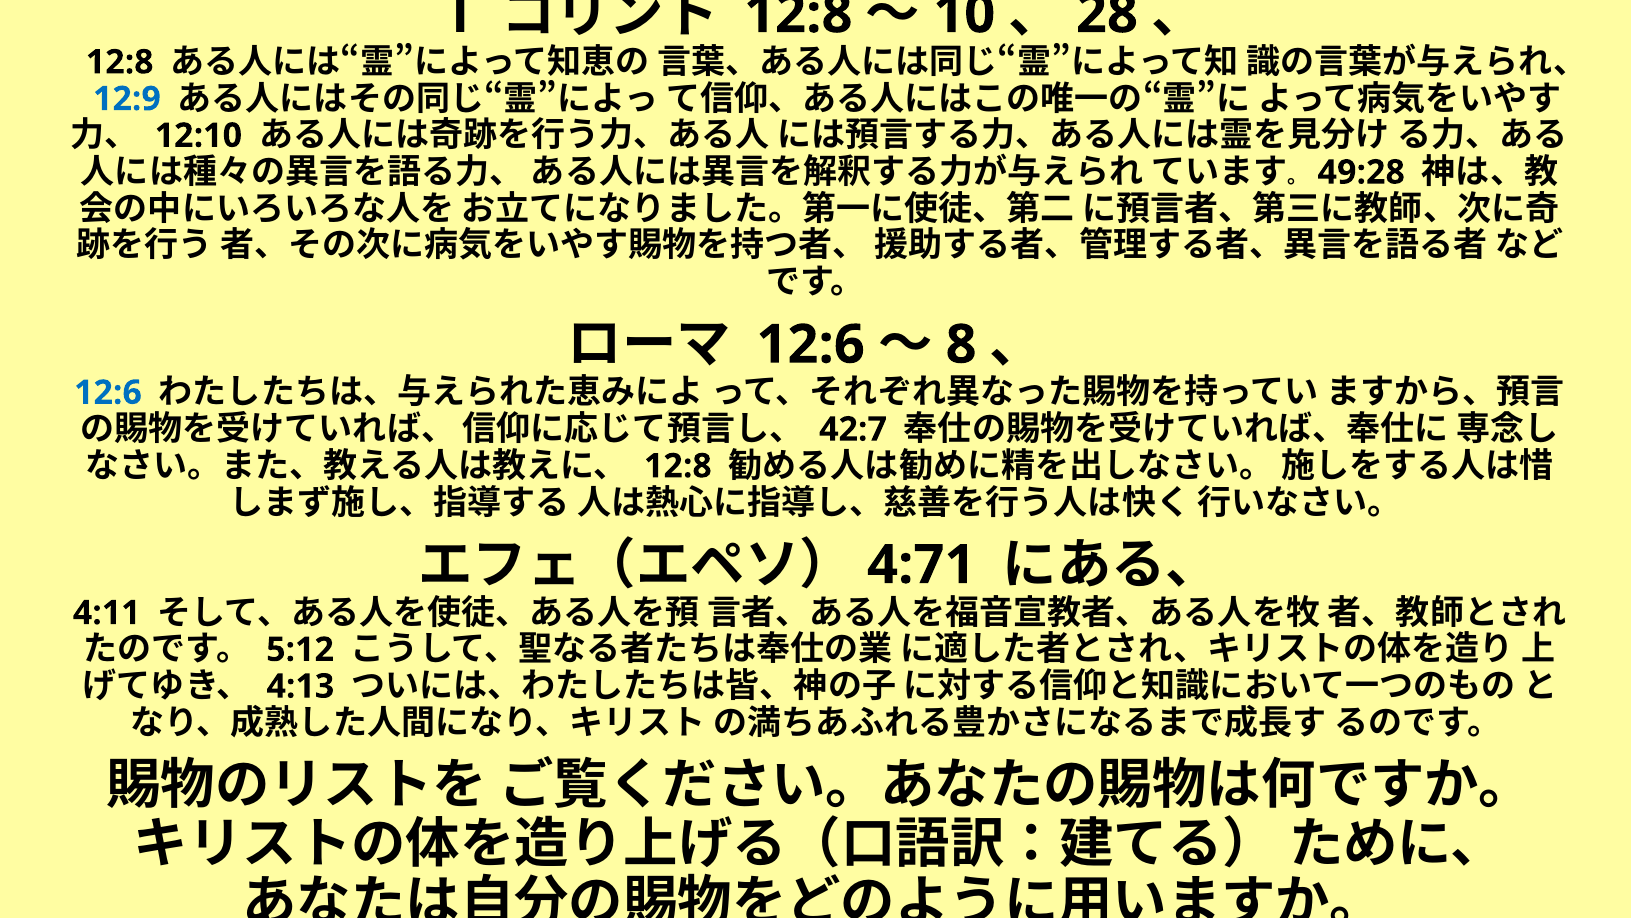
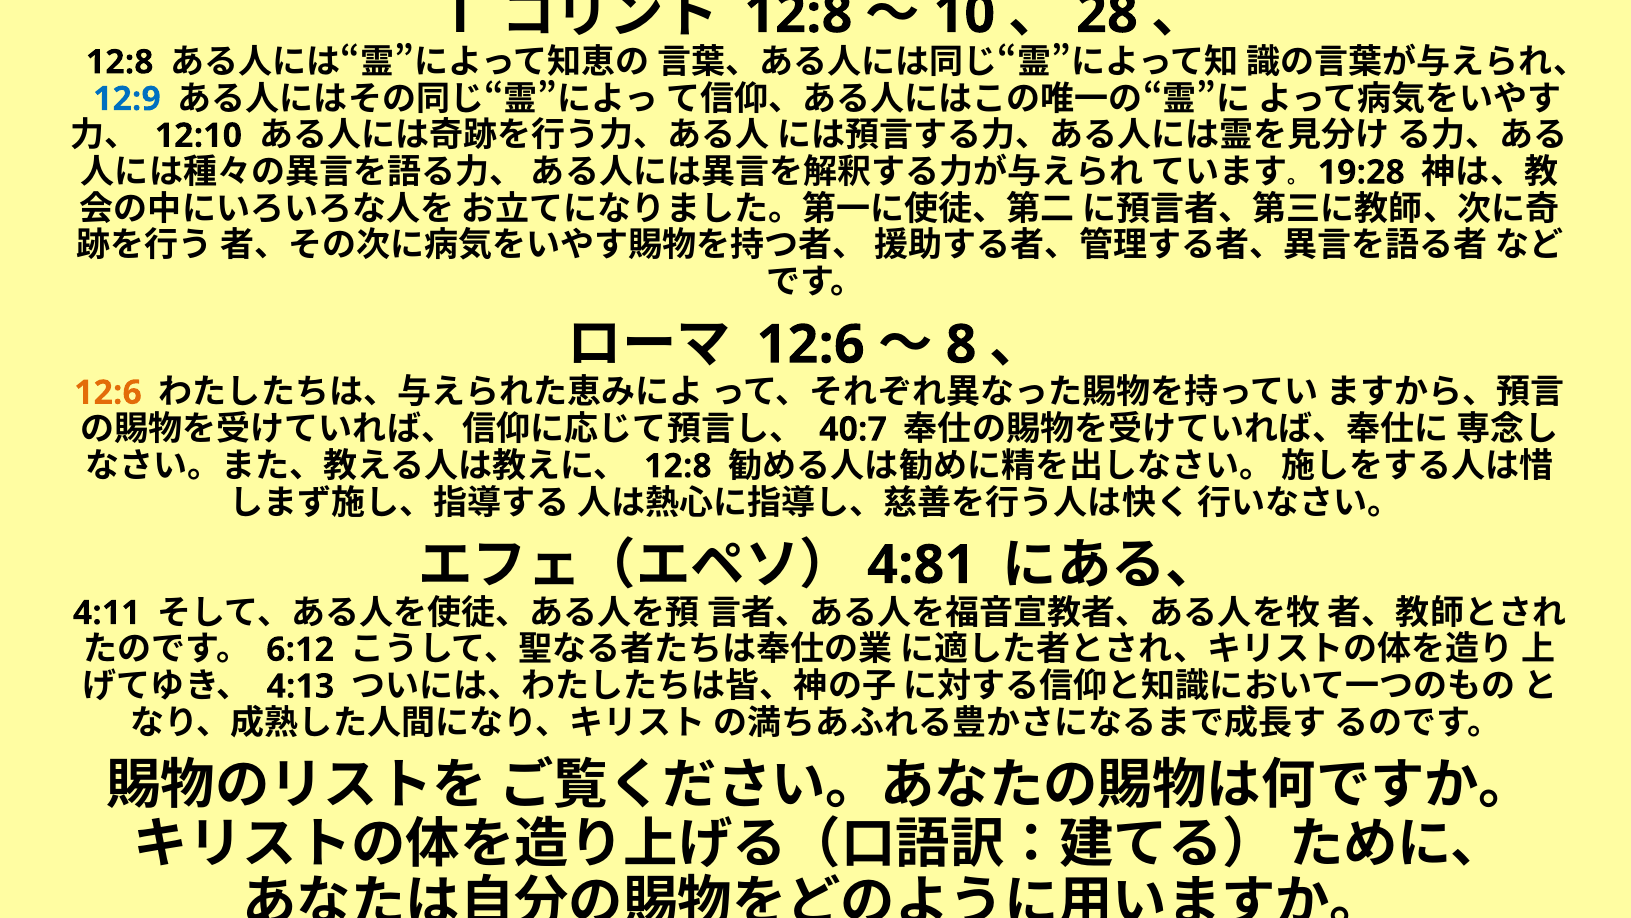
49:28: 49:28 -> 19:28 (1361, 172)
12:6 colour: blue -> orange (108, 392)
42:7: 42:7 -> 40:7 (853, 429)
4:71: 4:71 -> 4:81 (921, 565)
5:12: 5:12 -> 6:12 (300, 649)
